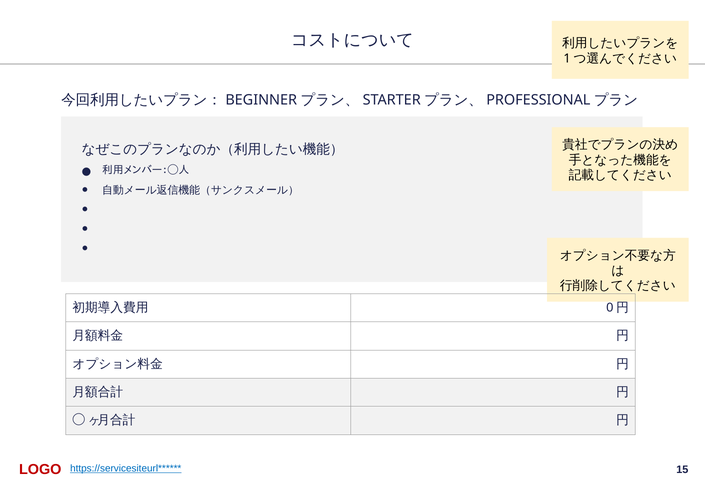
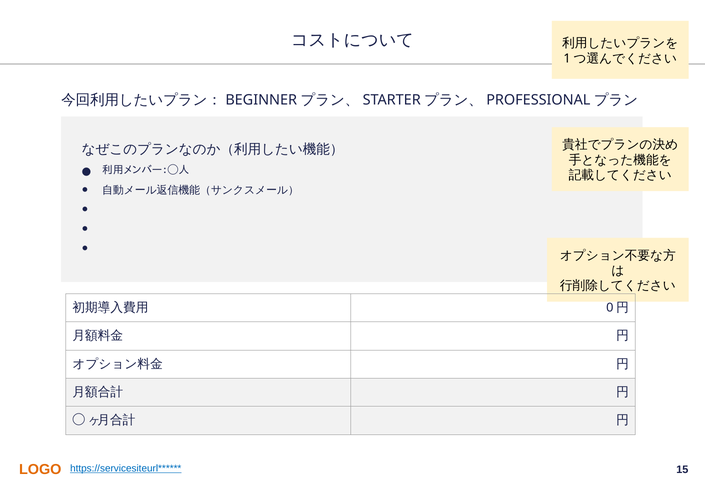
LOGO colour: red -> orange (40, 470)
